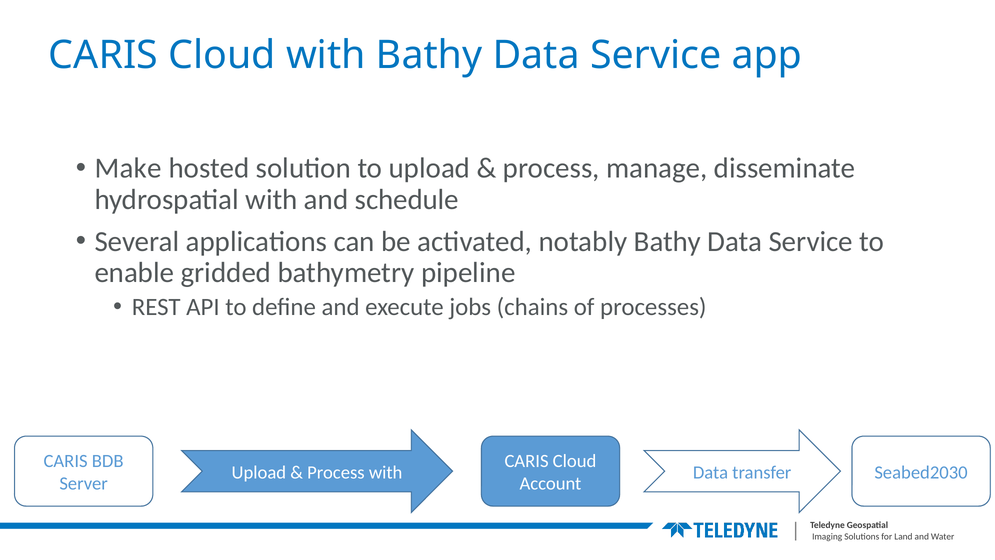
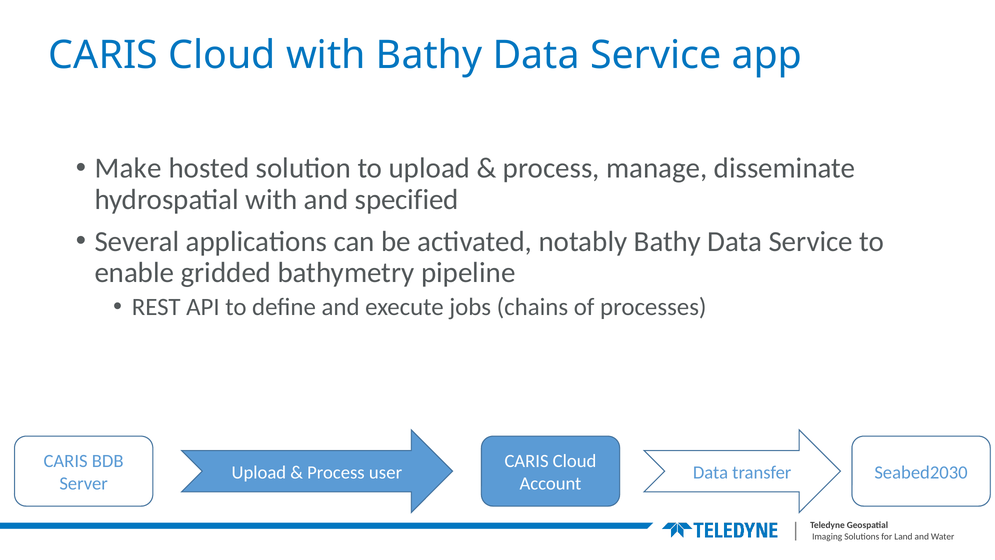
schedule: schedule -> specified (407, 200)
Process with: with -> user (386, 472)
